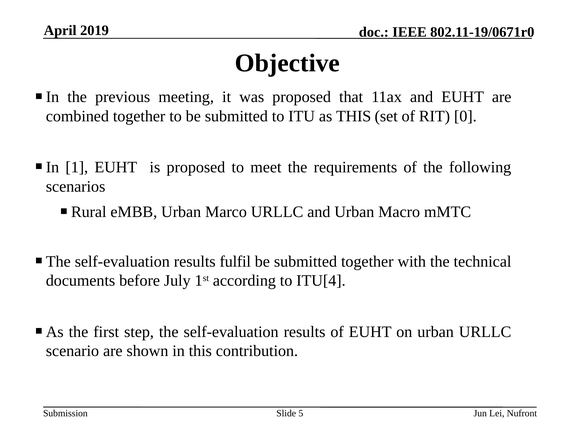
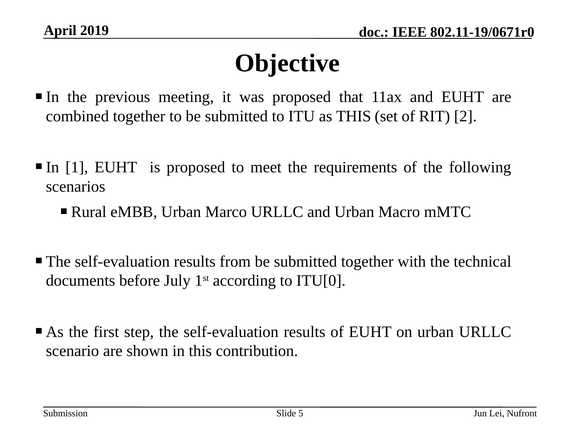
0: 0 -> 2 (465, 116)
fulfil: fulfil -> from (235, 262)
ITU[4: ITU[4 -> ITU[0 (321, 281)
